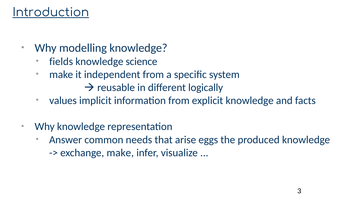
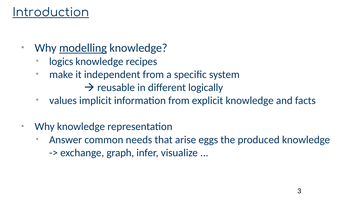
modelling underline: none -> present (83, 48)
fields: fields -> logics (61, 61)
science: science -> recipes (141, 61)
exchange make: make -> graph (120, 152)
